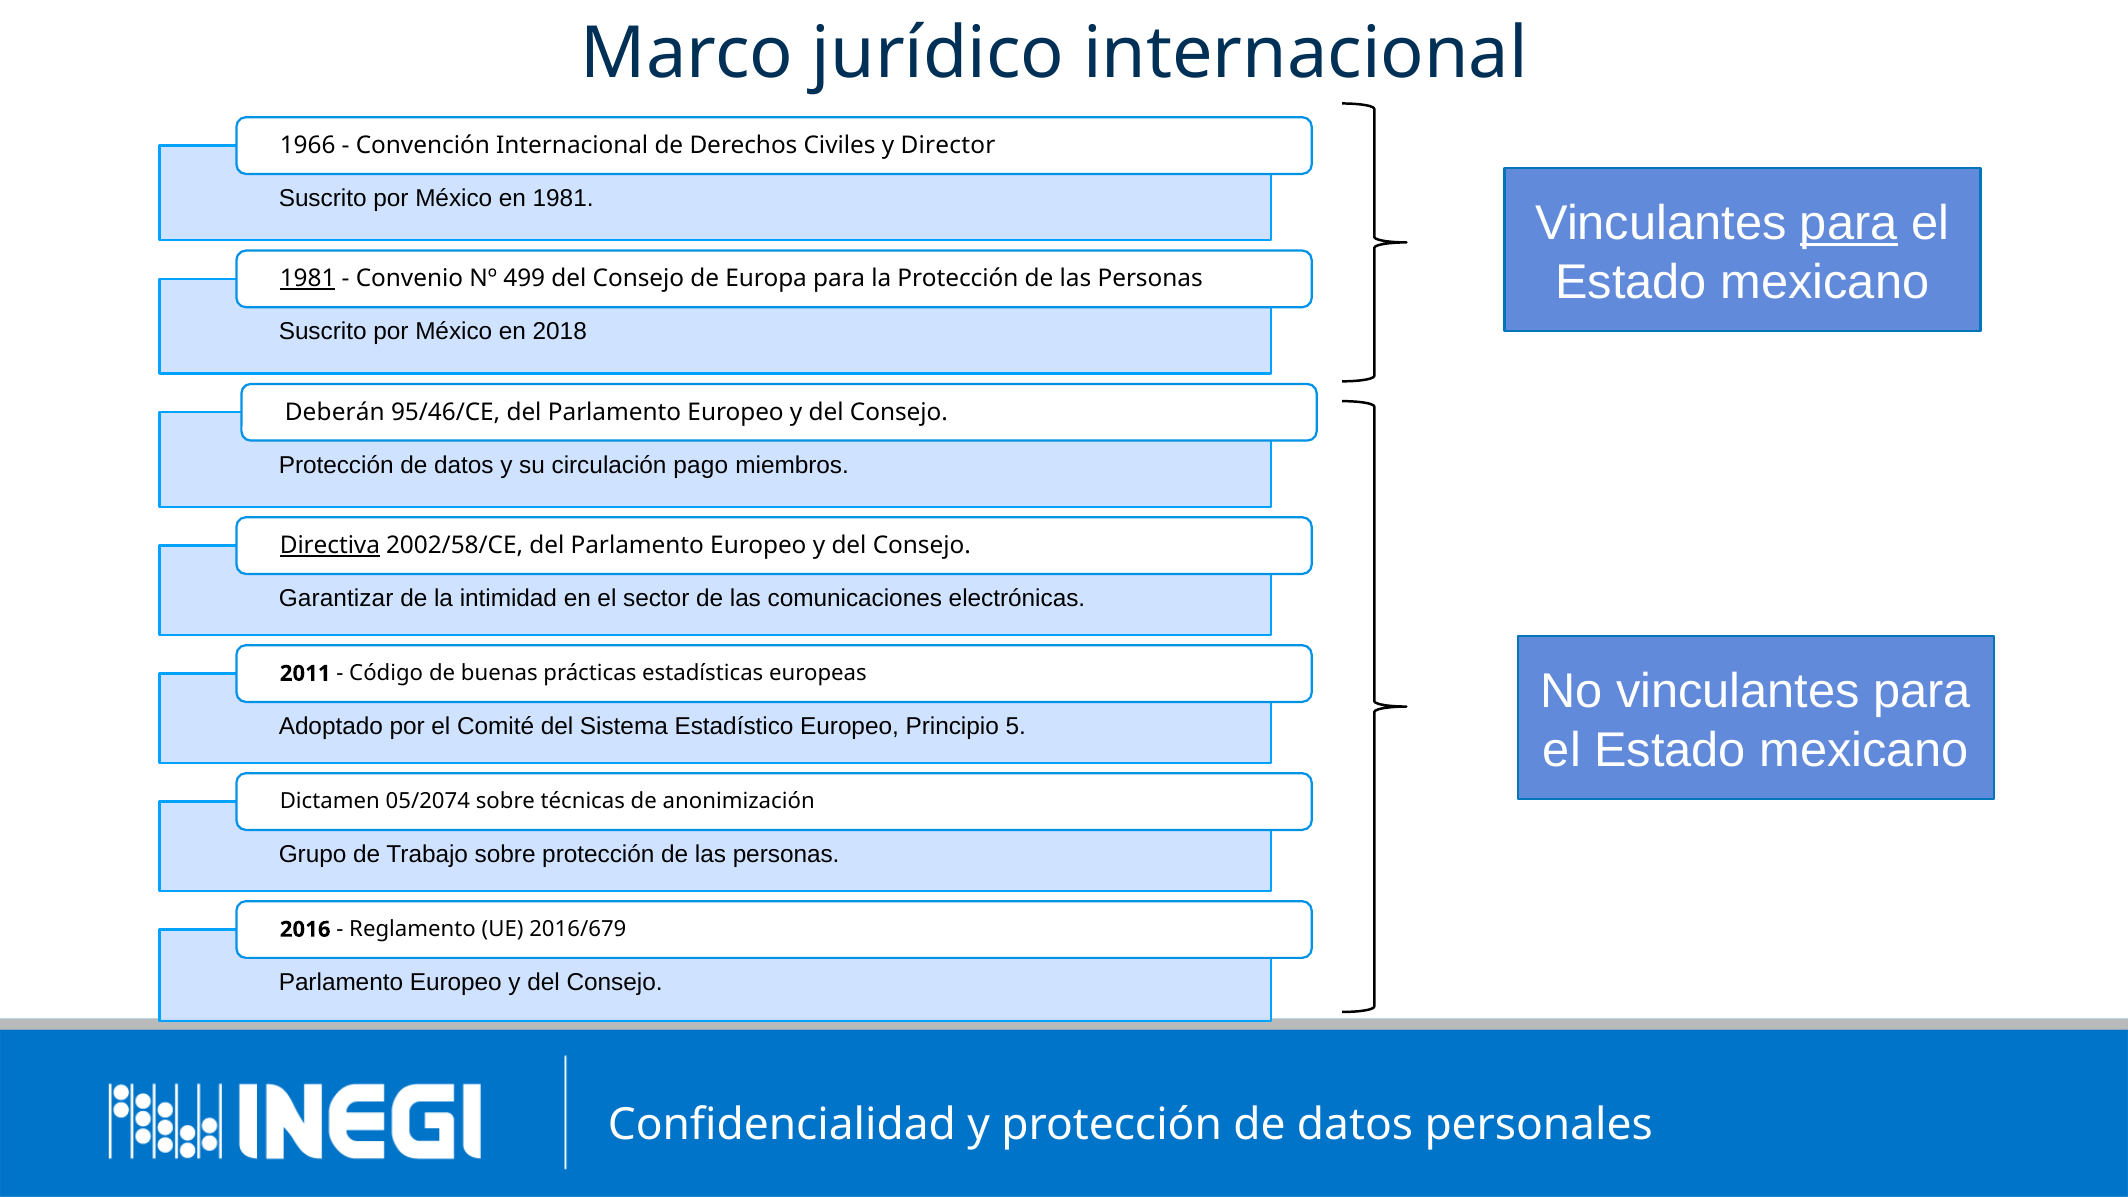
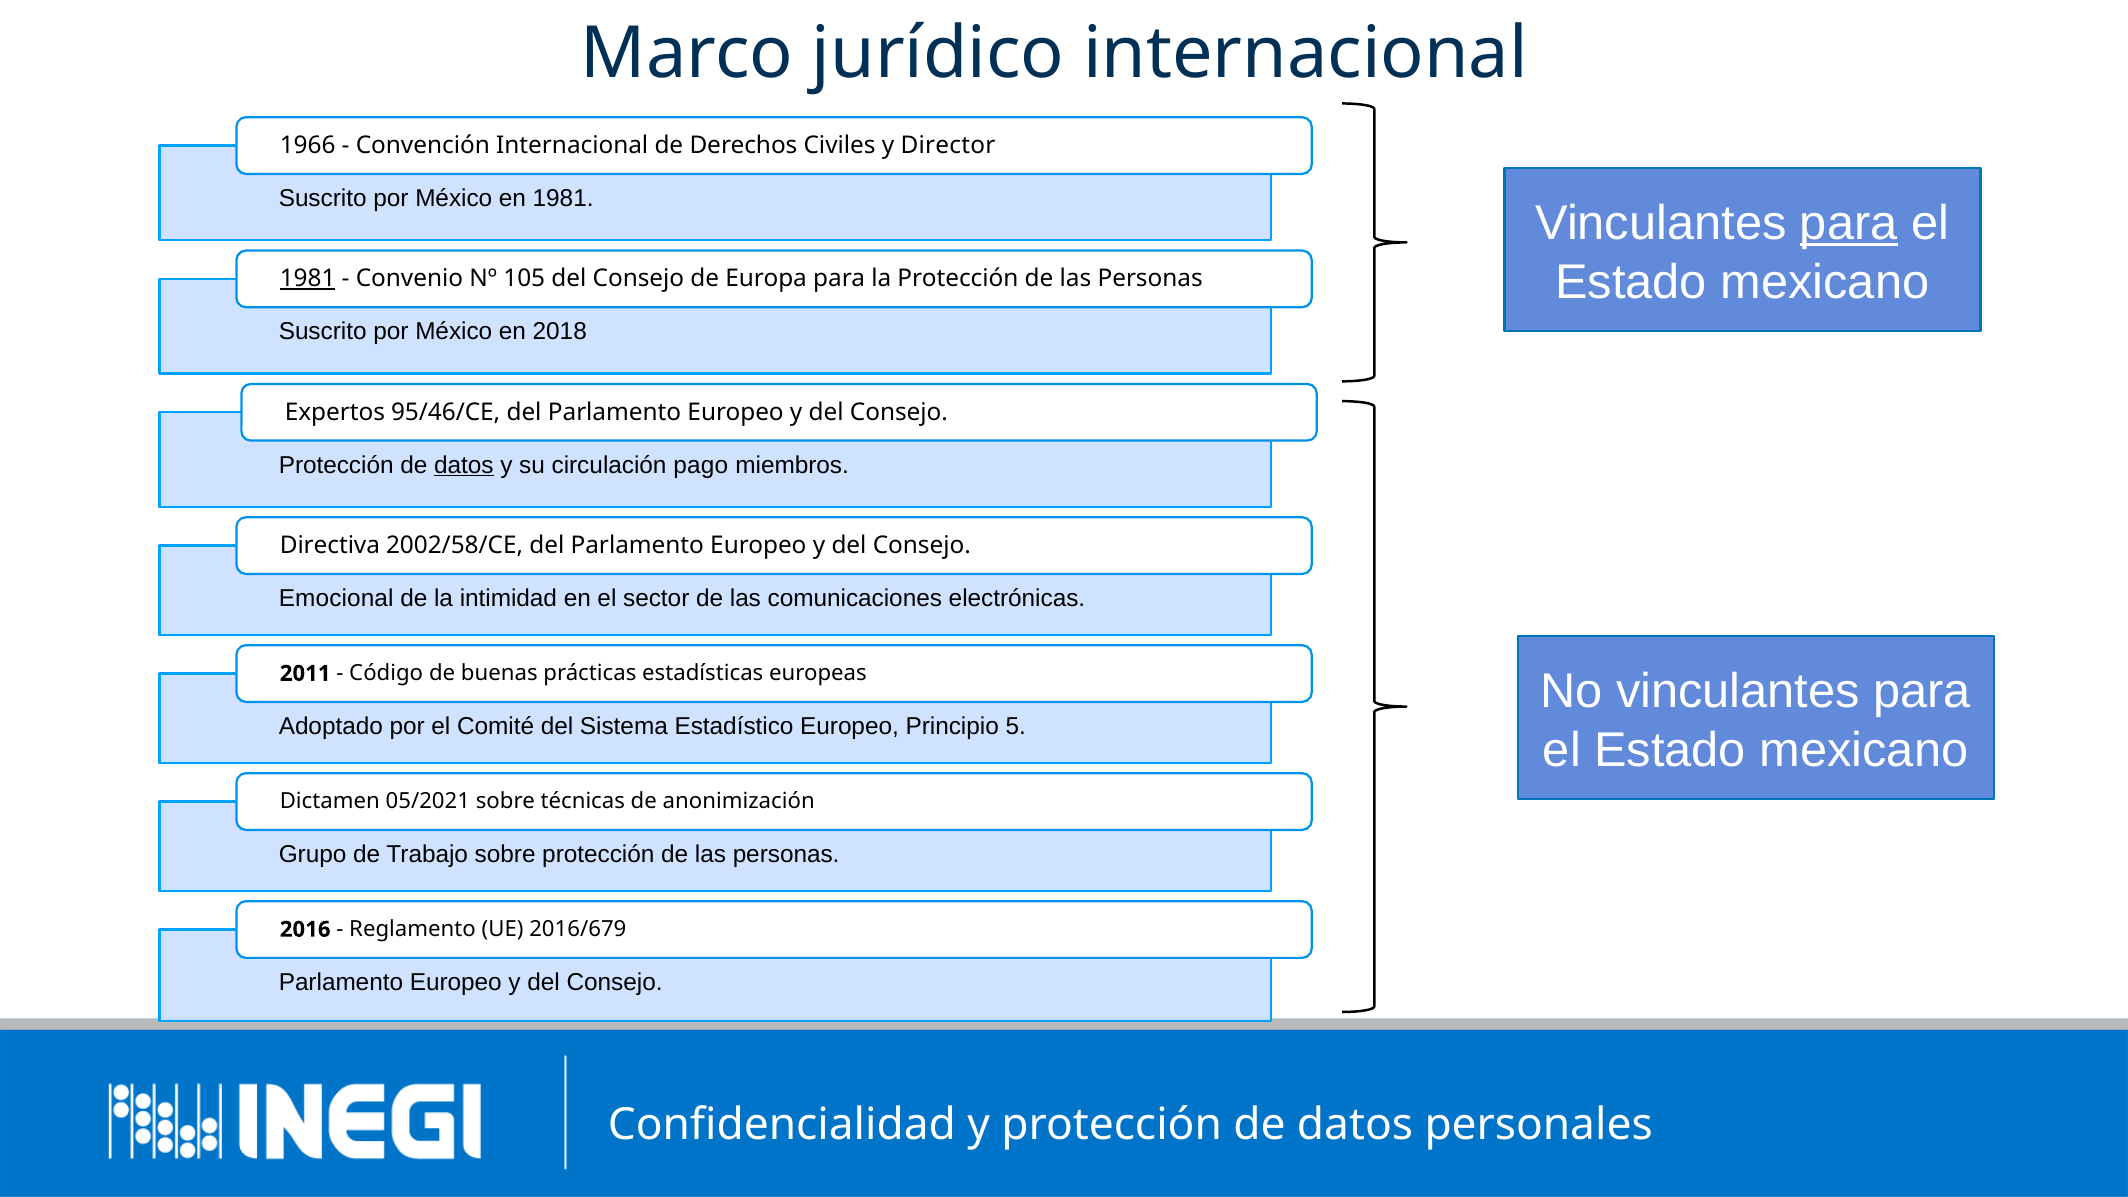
499: 499 -> 105 (524, 279)
Deberán: Deberán -> Expertos (335, 412)
datos underline: none -> present (464, 465)
Directiva underline: present -> none (330, 545)
Garantizar: Garantizar -> Emocional (336, 599)
05/2074: 05/2074 -> 05/2021 (428, 801)
